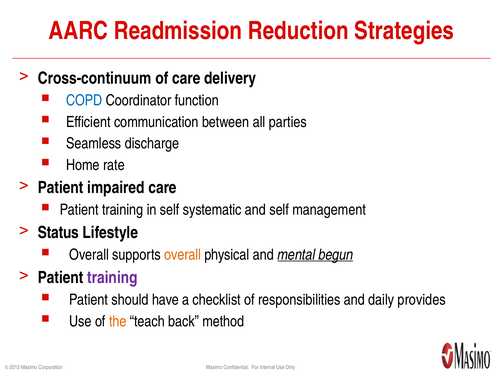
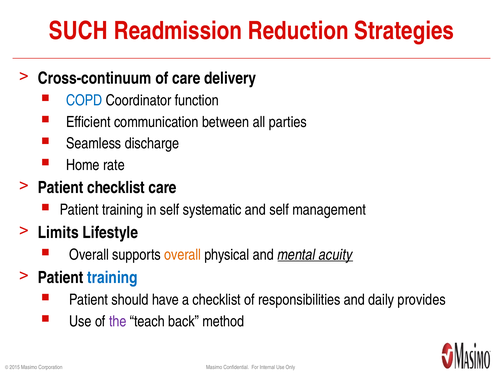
AARC: AARC -> SUCH (78, 31)
Patient impaired: impaired -> checklist (116, 188)
Status: Status -> Limits (58, 233)
begun: begun -> acuity (336, 255)
training colour: purple -> blue (112, 278)
the colour: orange -> purple (118, 321)
